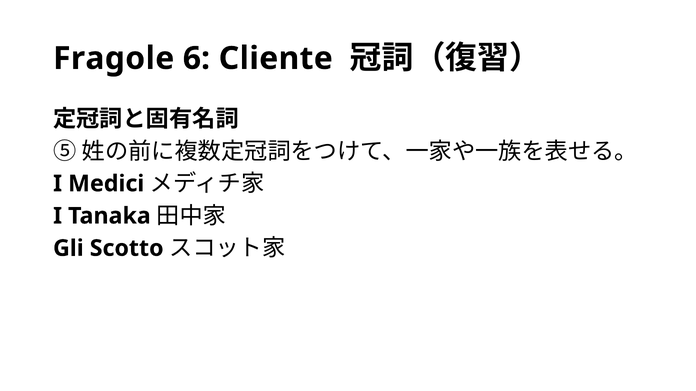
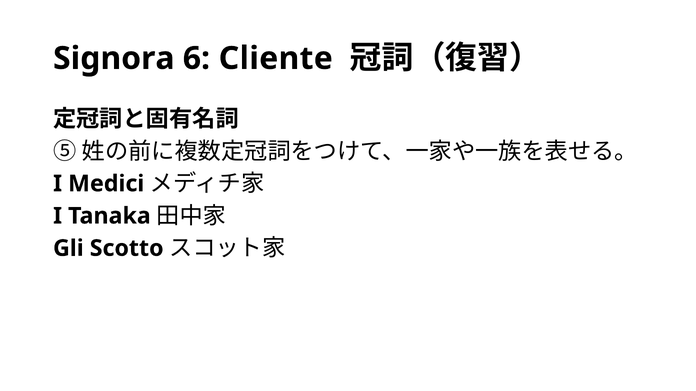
Fragole: Fragole -> Signora (114, 58)
